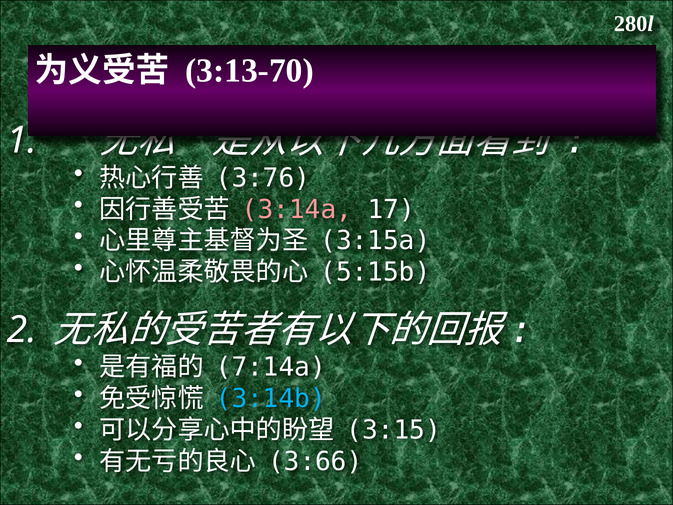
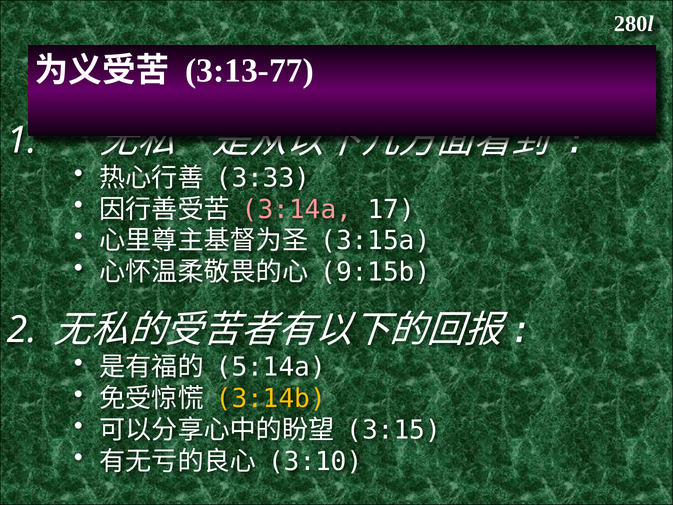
3:13-70: 3:13-70 -> 3:13-77 (249, 71)
3:76: 3:76 -> 3:33 (263, 178)
5:15b: 5:15b -> 9:15b (375, 272)
7:14a: 7:14a -> 5:14a (271, 367)
3:14b colour: light blue -> yellow (271, 399)
3:66: 3:66 -> 3:10 (315, 461)
